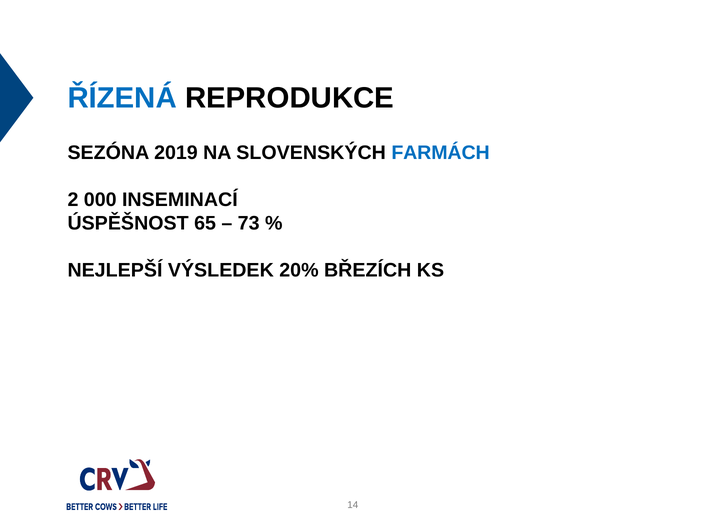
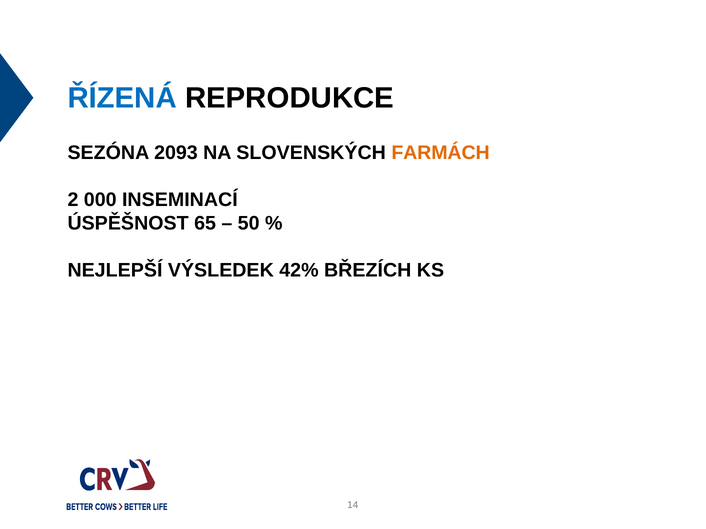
2019: 2019 -> 2093 (176, 153)
FARMÁCH colour: blue -> orange (441, 153)
73: 73 -> 50 (249, 224)
20%: 20% -> 42% (299, 271)
